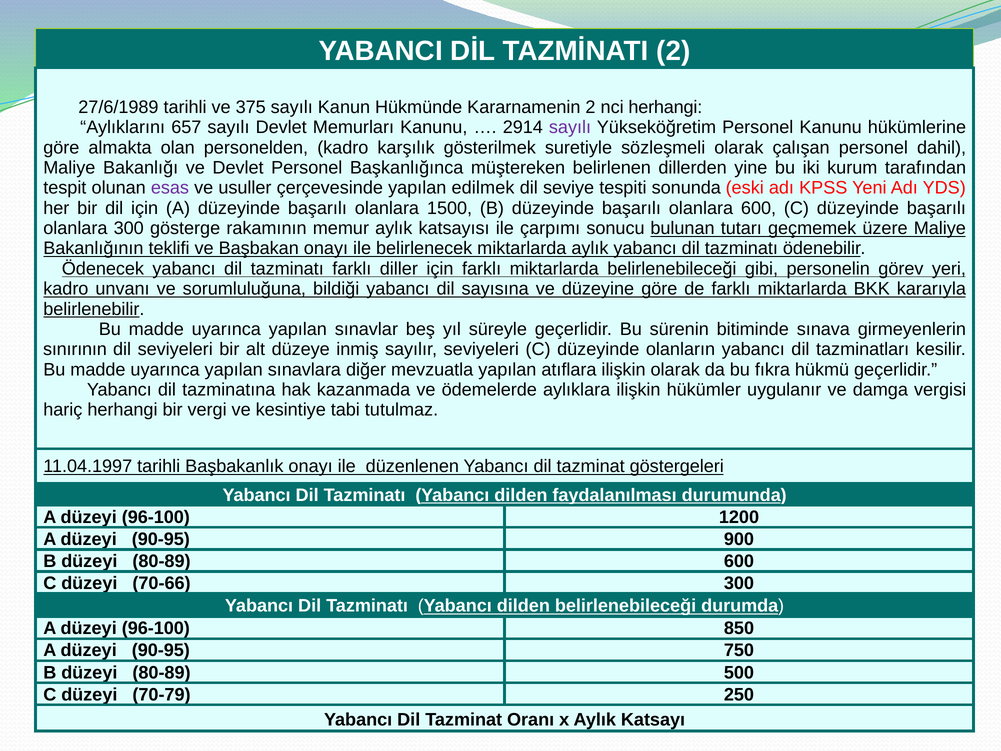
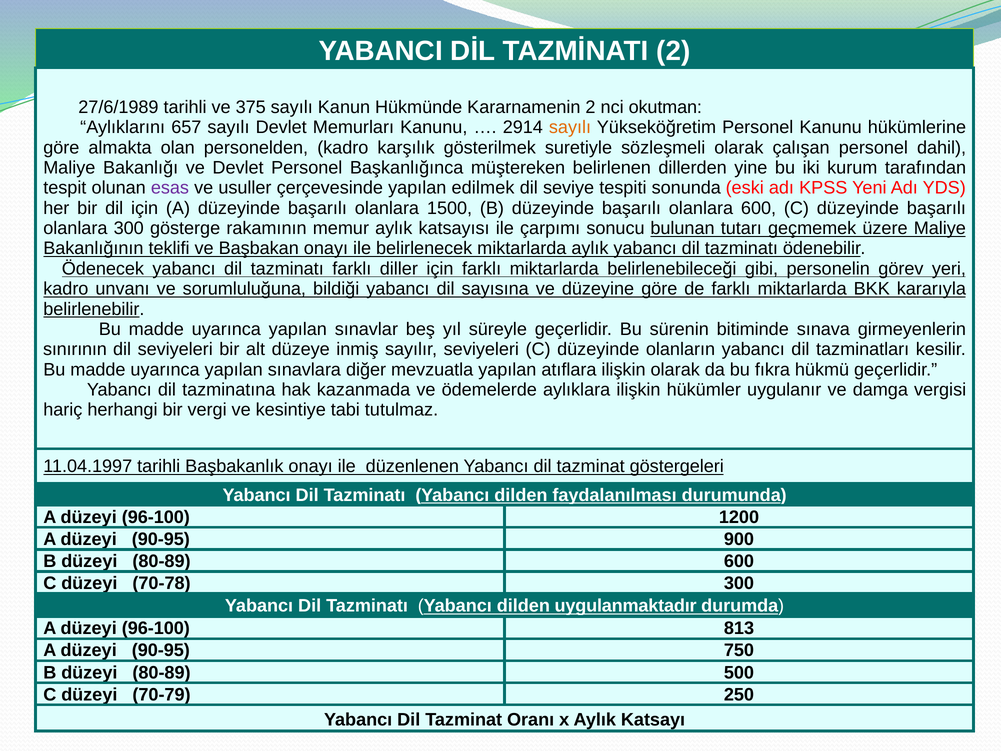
nci herhangi: herhangi -> okutman (665, 107)
sayılı colour: purple -> orange (570, 127)
70-66: 70-66 -> 70-78 (162, 583)
dilden belirlenebileceği: belirlenebileceği -> uygulanmaktadır (626, 606)
850: 850 -> 813 (739, 628)
